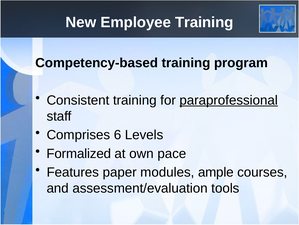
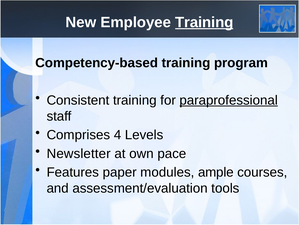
Training underline: none -> present (204, 22)
6: 6 -> 4 (118, 135)
Formalized: Formalized -> Newsletter (79, 153)
